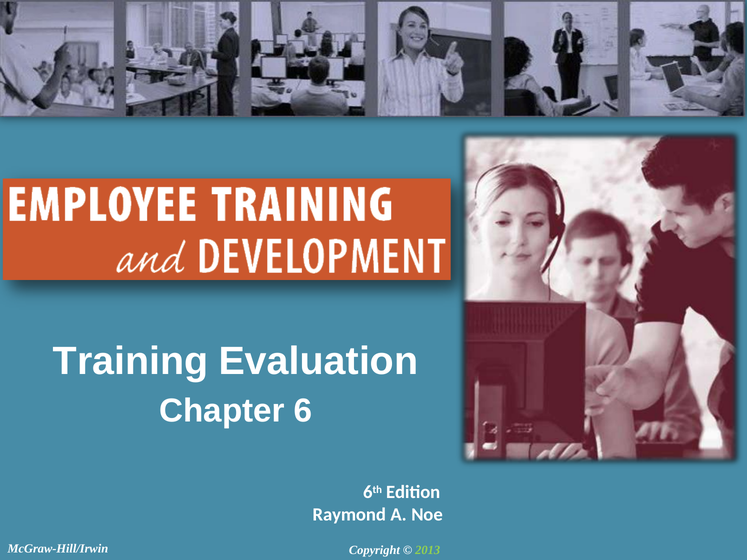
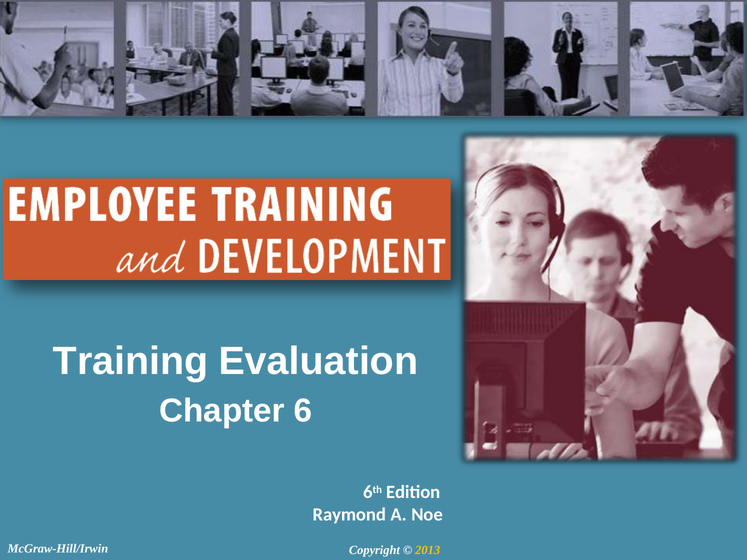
2013 colour: light green -> yellow (428, 551)
